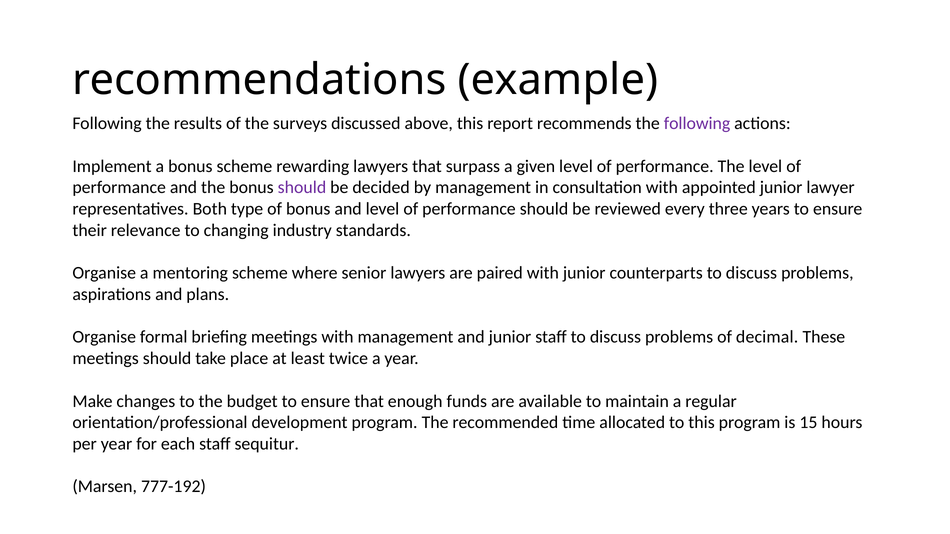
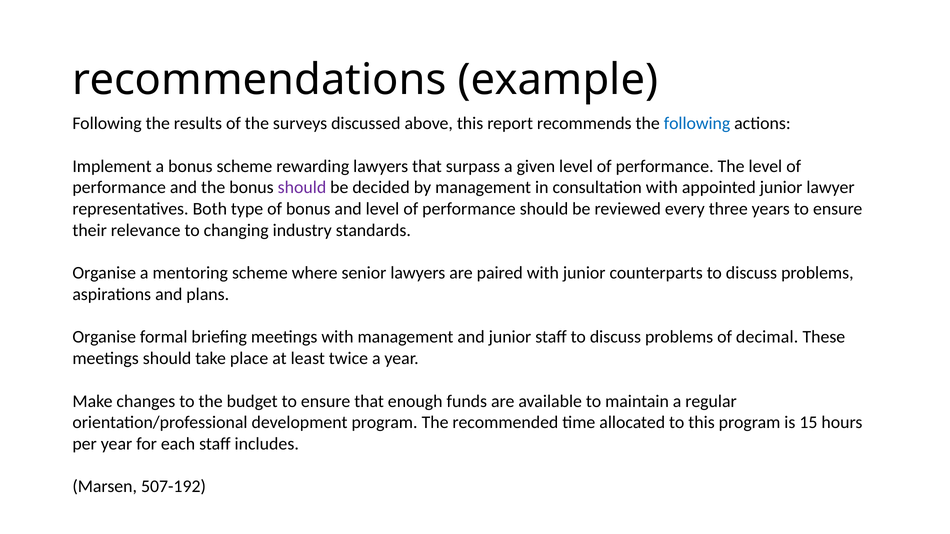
following colour: purple -> blue (697, 124)
sequitur: sequitur -> includes (267, 444)
777-192: 777-192 -> 507-192 (173, 487)
